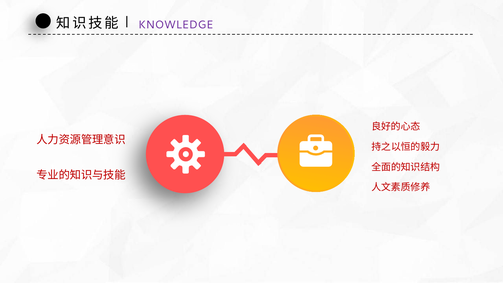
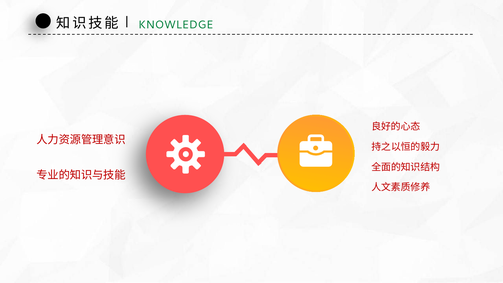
KNOWLEDGE colour: purple -> green (176, 25)
